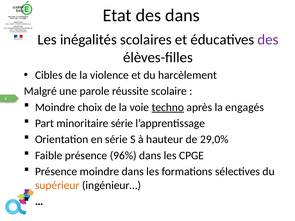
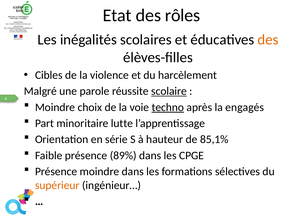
des dans: dans -> rôles (183, 15)
des colour: purple -> orange (268, 40)
scolaire underline: none -> present (169, 91)
minoritaire série: série -> lutte (122, 123)
29,0%: 29,0% -> 85,1% (214, 140)
96%: 96% -> 89% (123, 156)
